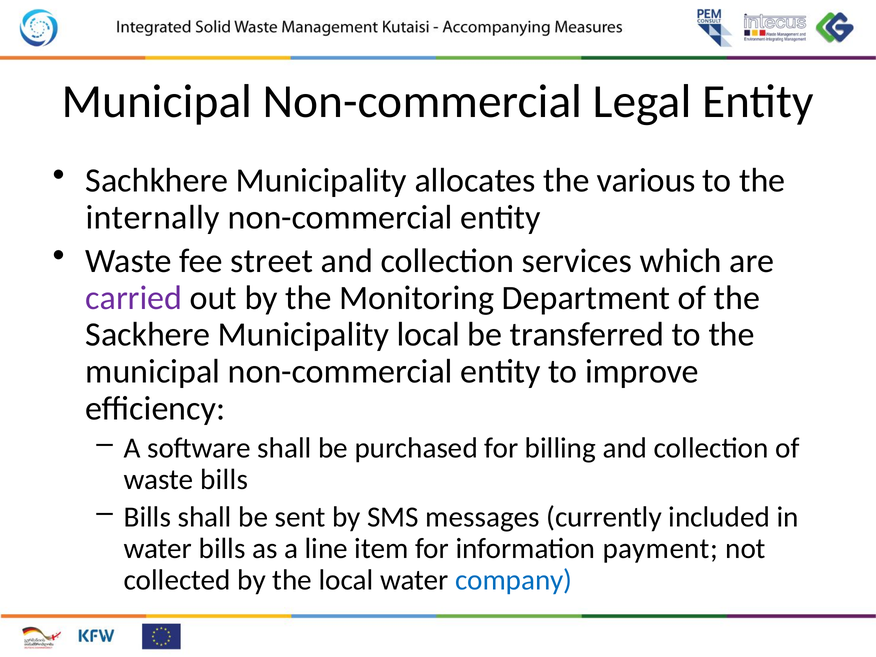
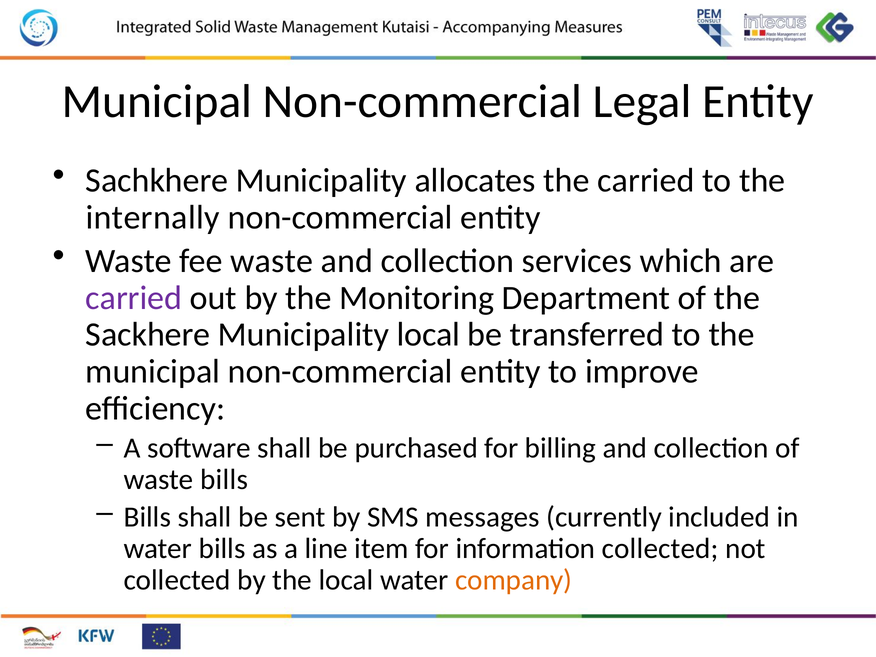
the various: various -> carried (646, 181)
fee street: street -> waste (272, 261)
information payment: payment -> collected (660, 549)
company colour: blue -> orange (514, 580)
